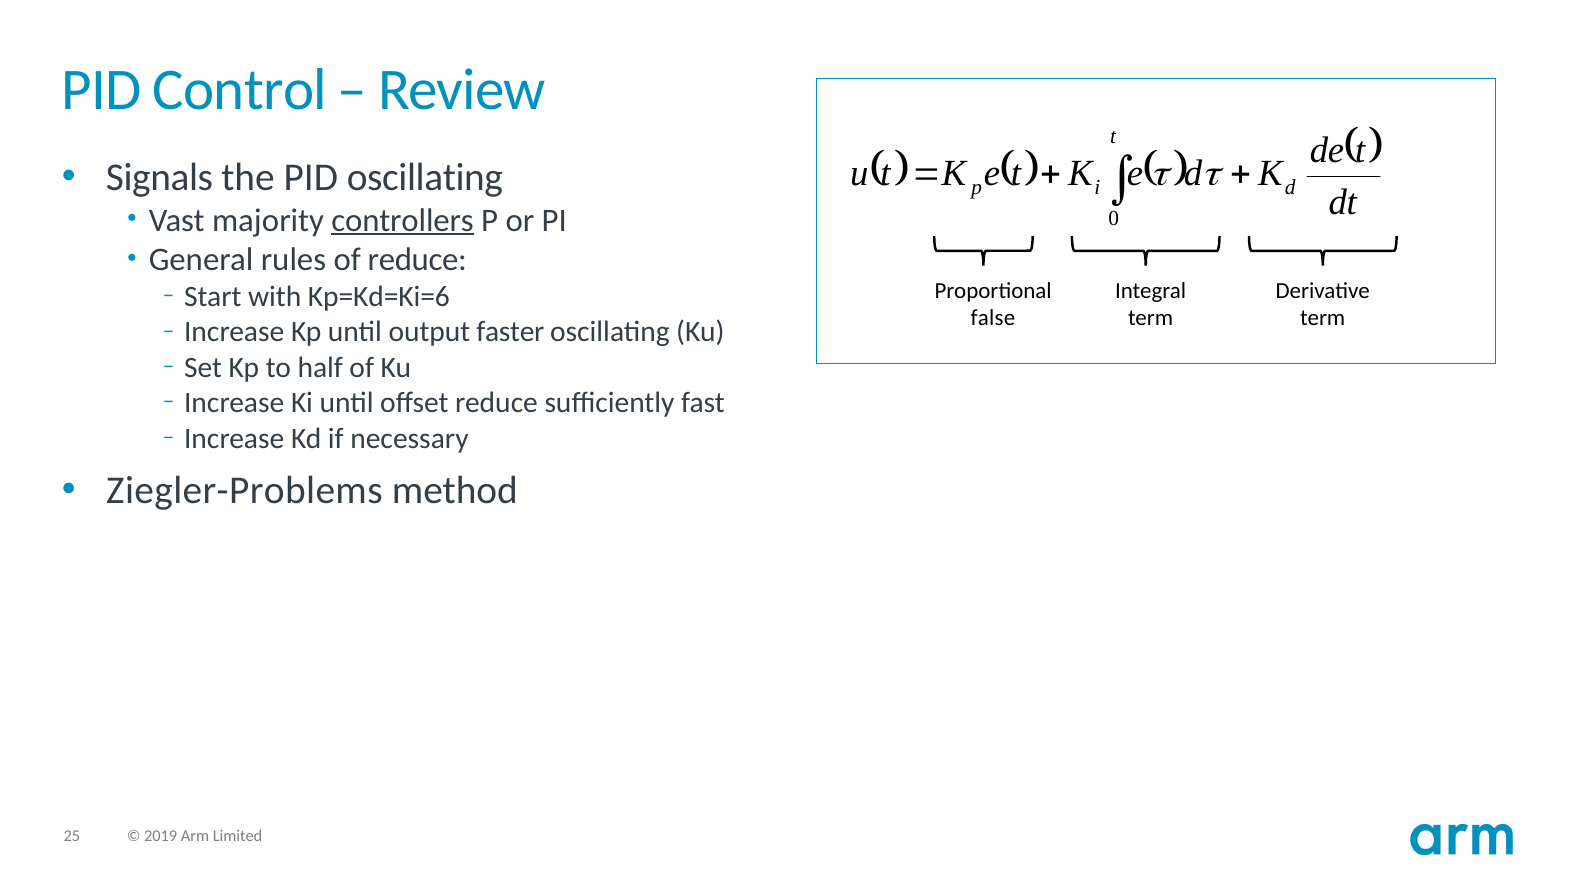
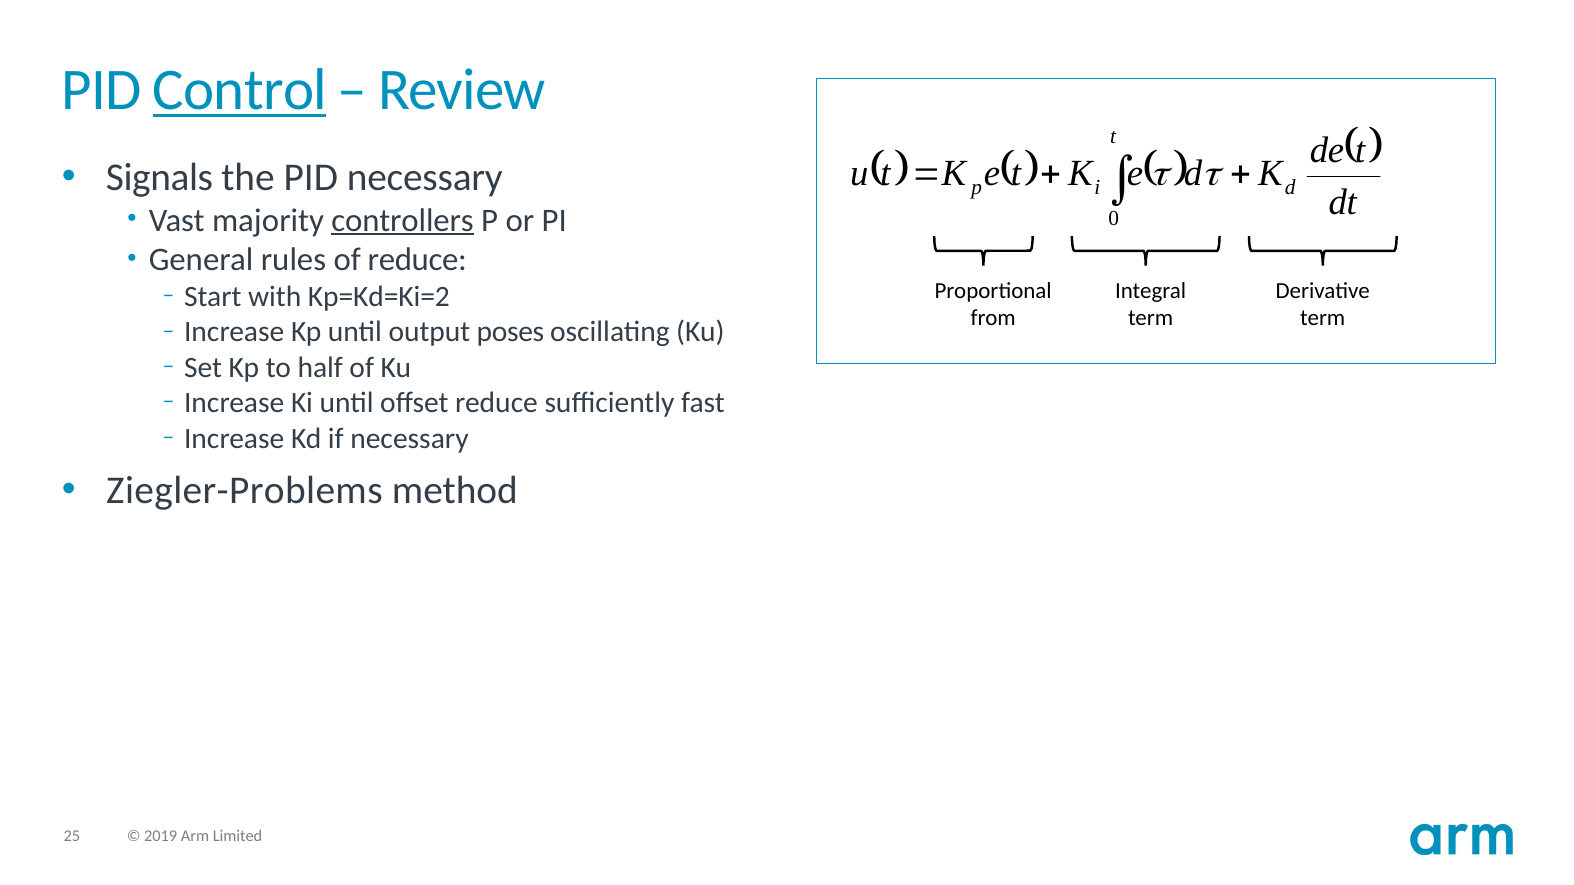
Control underline: none -> present (240, 90)
PID oscillating: oscillating -> necessary (425, 178)
Kp=Kd=Ki=6: Kp=Kd=Ki=6 -> Kp=Kd=Ki=2 (379, 297)
false: false -> from (993, 318)
faster: faster -> poses (510, 332)
